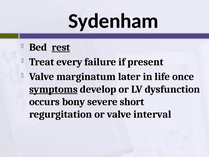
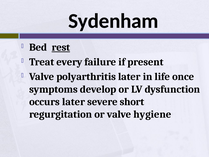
marginatum: marginatum -> polyarthritis (86, 77)
symptoms underline: present -> none (53, 89)
occurs bony: bony -> later (74, 102)
interval: interval -> hygiene (152, 114)
